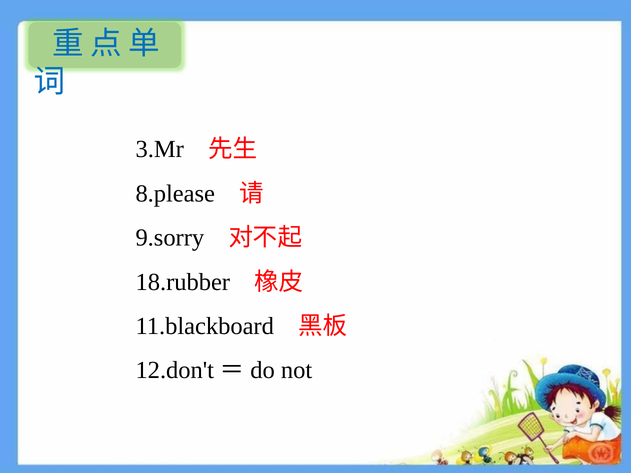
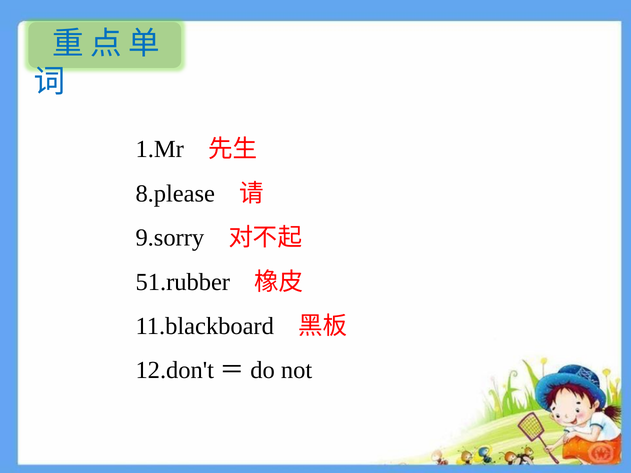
3.Mr: 3.Mr -> 1.Mr (160, 149)
18.rubber: 18.rubber -> 51.rubber (183, 282)
